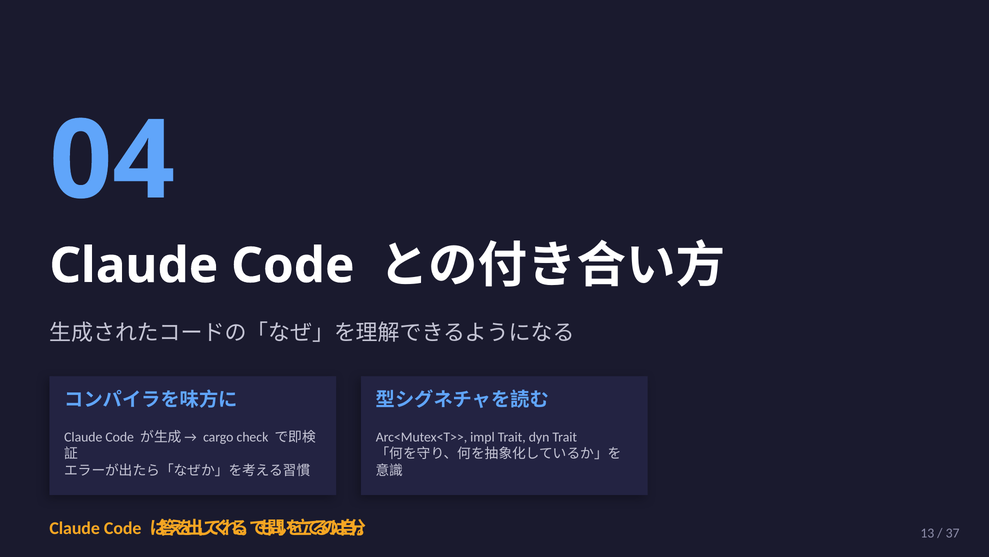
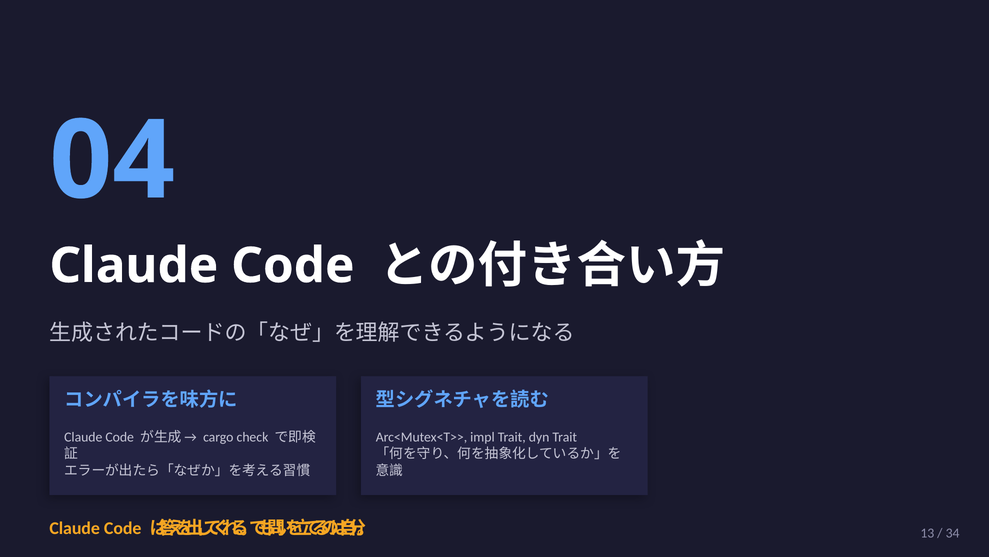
37: 37 -> 34 (953, 533)
